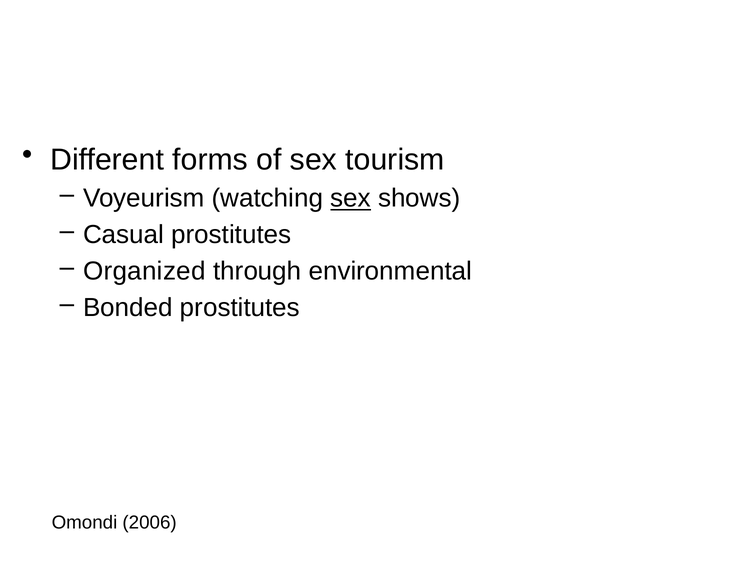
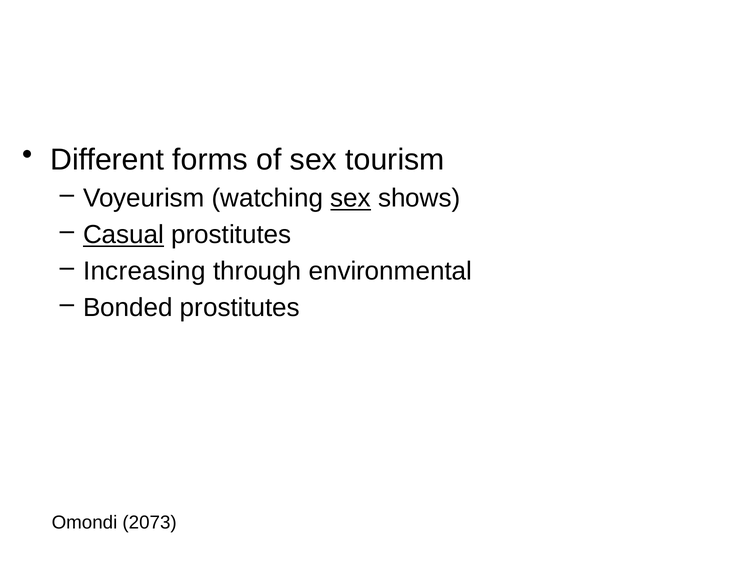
Casual underline: none -> present (124, 235)
Organized: Organized -> Increasing (144, 271)
2006: 2006 -> 2073 (150, 523)
